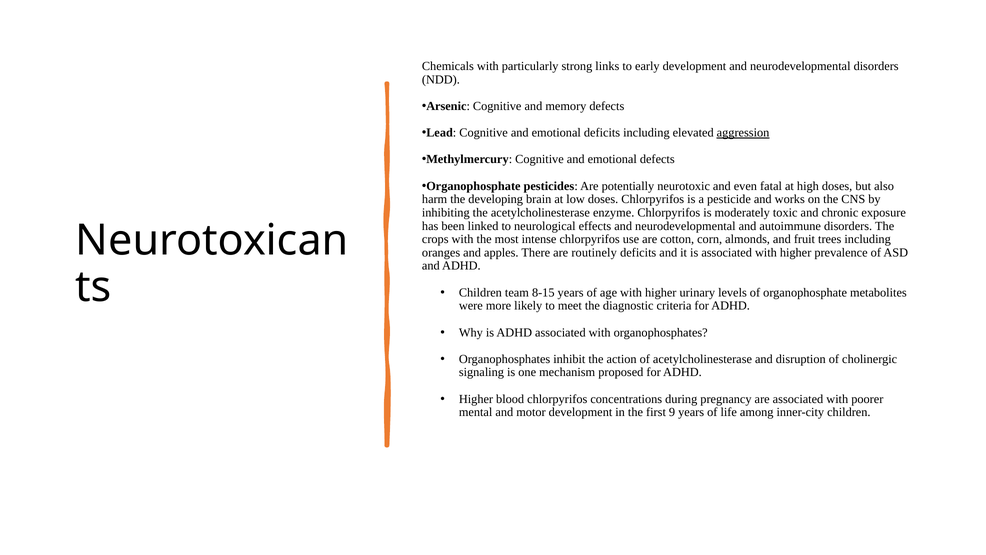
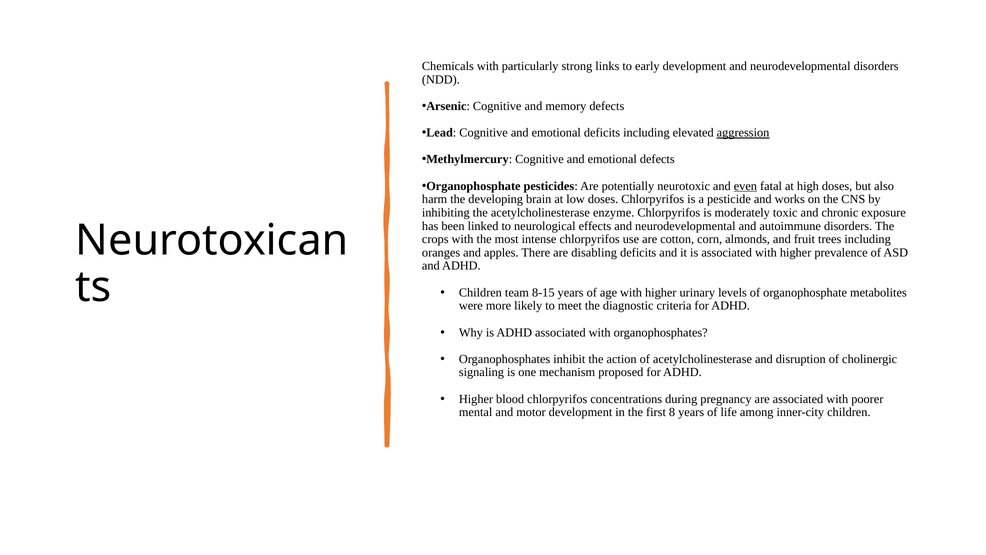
even underline: none -> present (745, 186)
routinely: routinely -> disabling (594, 252)
9: 9 -> 8 (672, 412)
